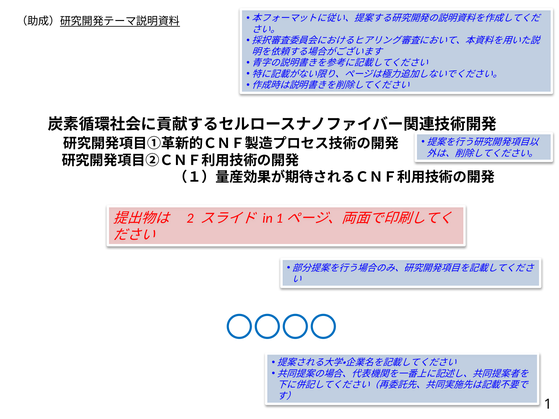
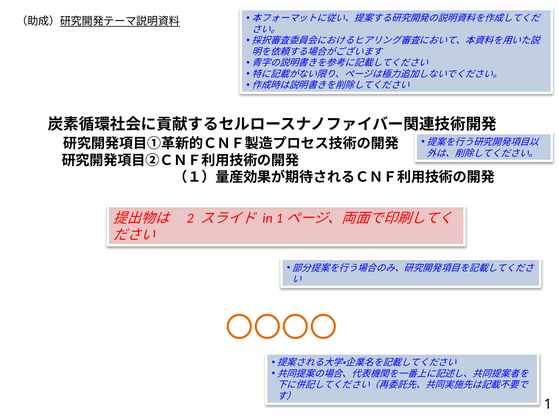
〇〇〇〇 colour: blue -> orange (281, 328)
